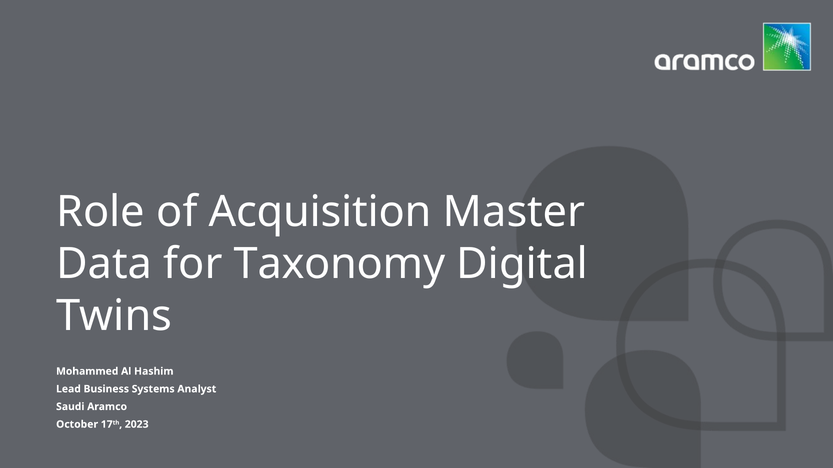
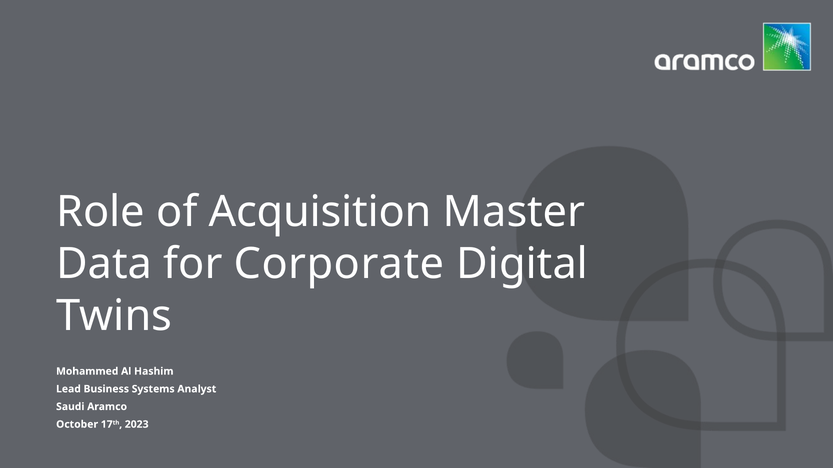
Taxonomy: Taxonomy -> Corporate (339, 264)
